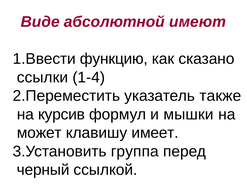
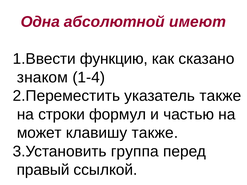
Виде: Виде -> Одна (40, 22)
ссылки: ссылки -> знаком (42, 77)
курсив: курсив -> строки (62, 115)
мышки: мышки -> частью (189, 115)
клавишу имеет: имеет -> также (155, 133)
черный: черный -> правый (43, 170)
